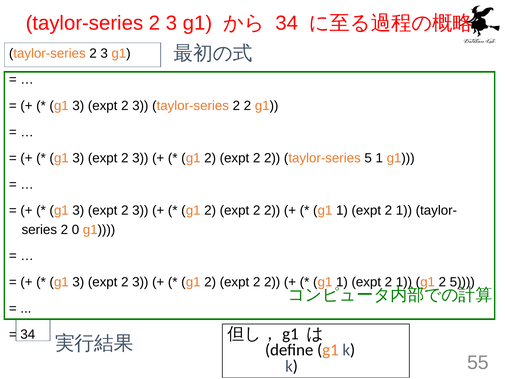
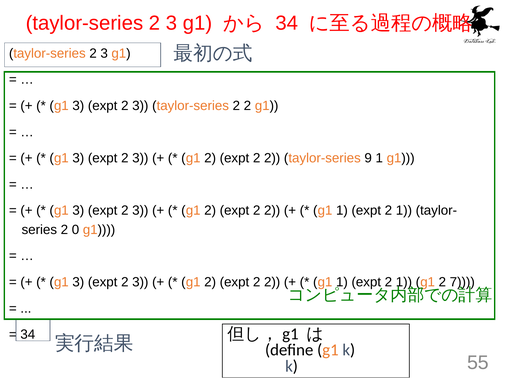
taylor-series 5: 5 -> 9 (368, 158)
2 5: 5 -> 7 (462, 282)
